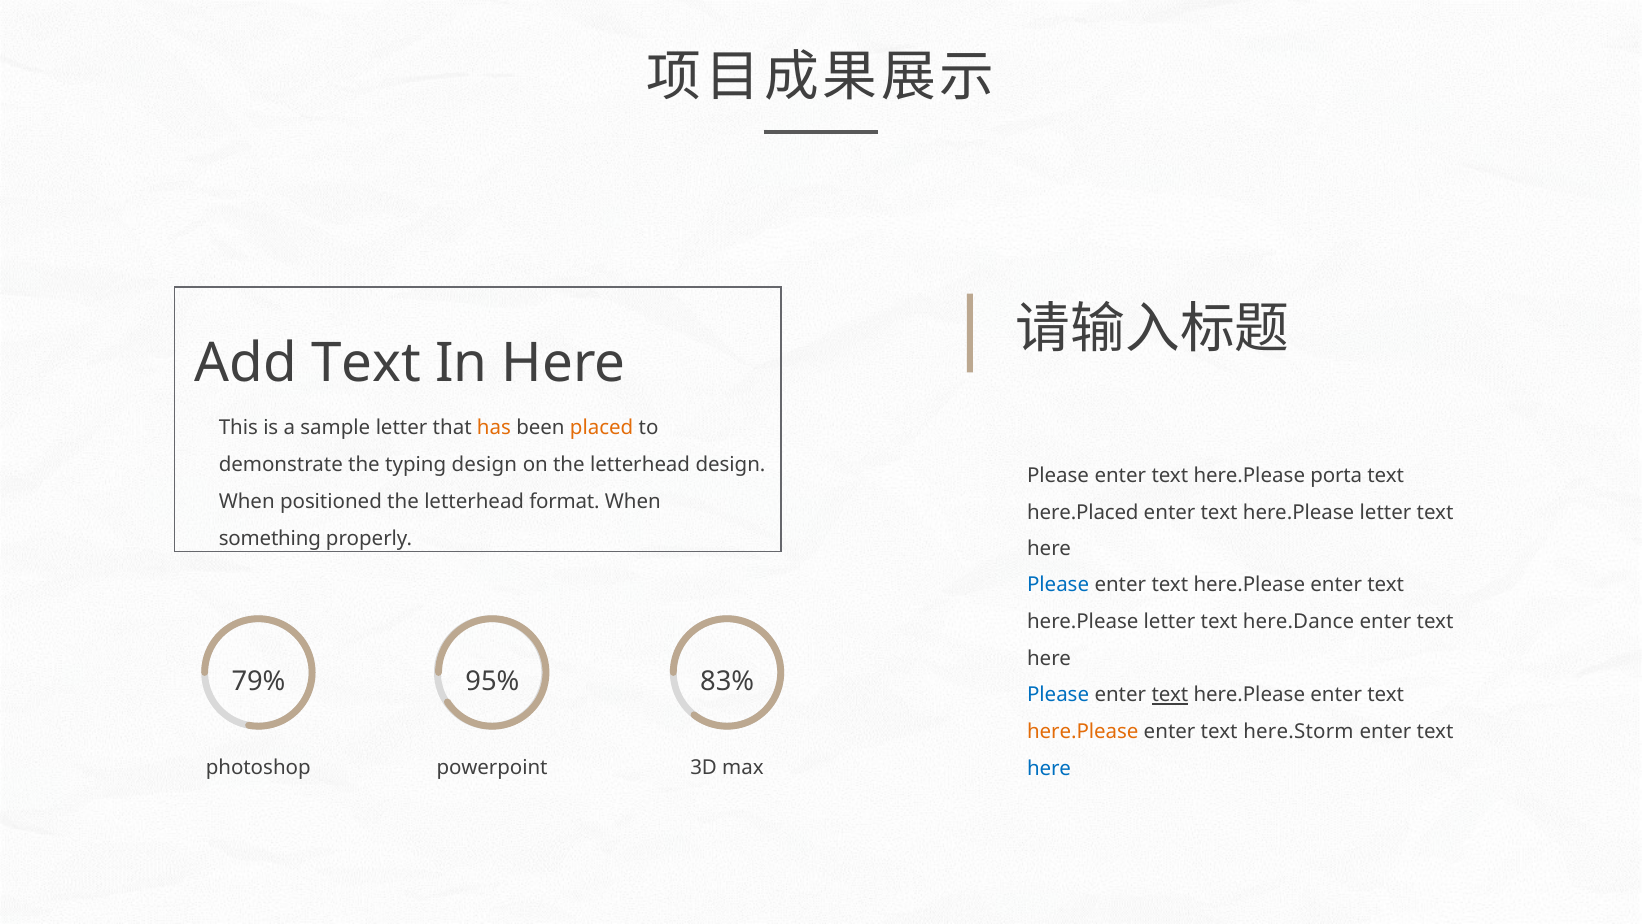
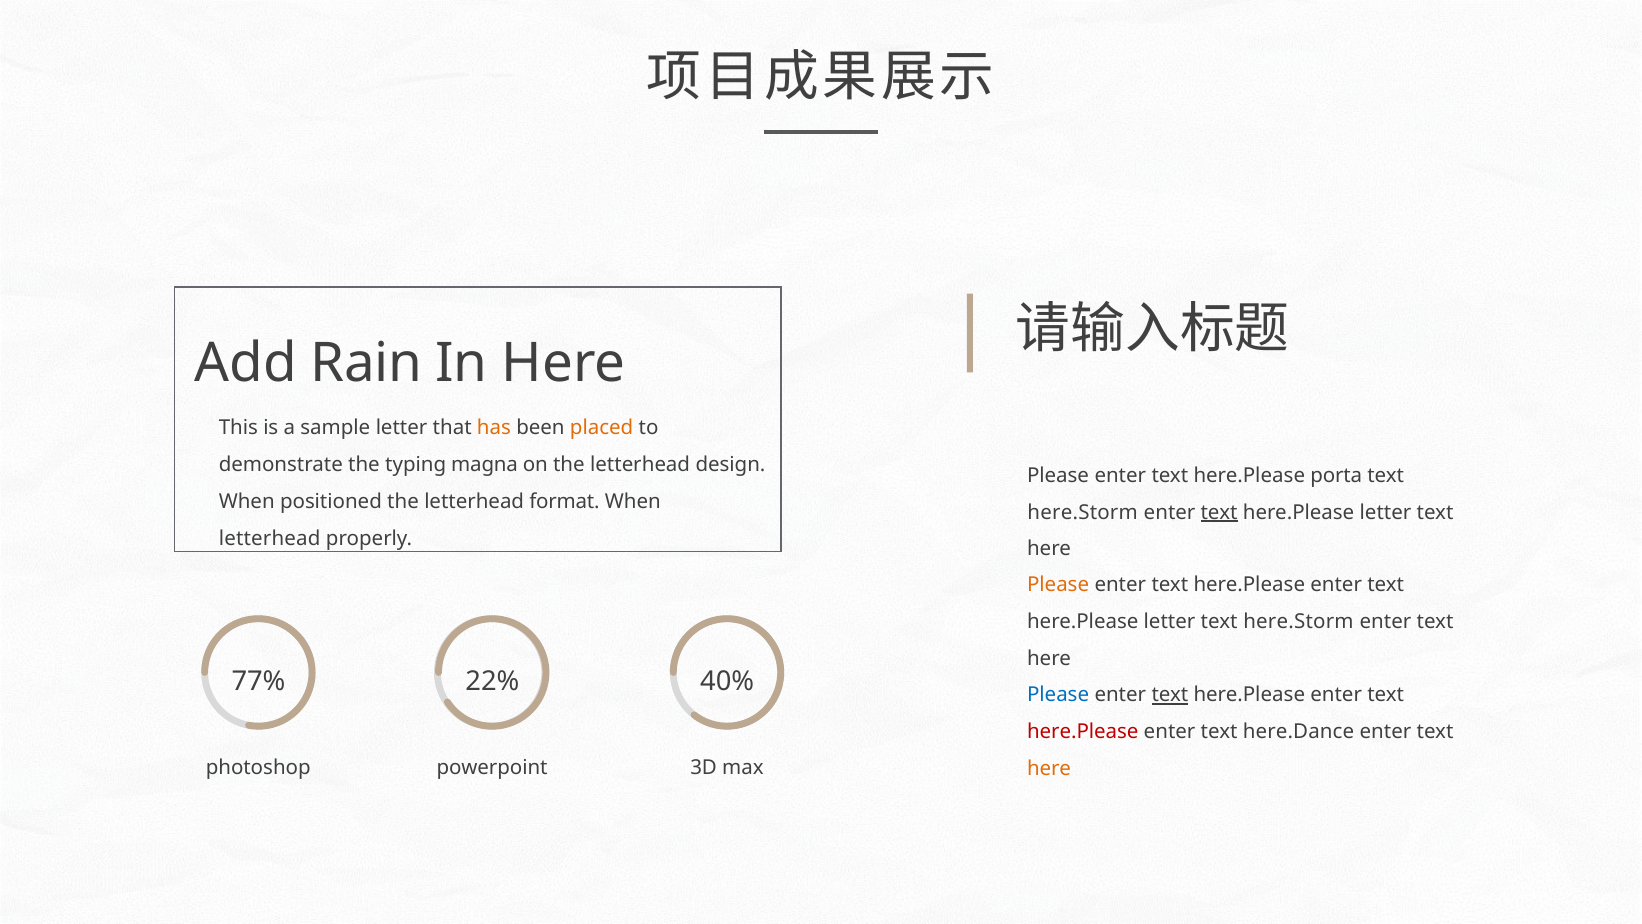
Add Text: Text -> Rain (367, 363)
typing design: design -> magna (485, 465)
here.Placed: here.Placed -> here.Storm (1083, 512)
text underline: none -> present (1219, 512)
something: something -> letterhead (270, 538)
Please colour: blue -> orange (1058, 585)
here.Dance: here.Dance -> here.Storm (1298, 622)
79%: 79% -> 77% (258, 681)
95%: 95% -> 22% (492, 681)
83%: 83% -> 40% (727, 681)
here.Please colour: orange -> red (1083, 732)
here.Storm: here.Storm -> here.Dance (1299, 732)
here colour: blue -> orange (1049, 769)
